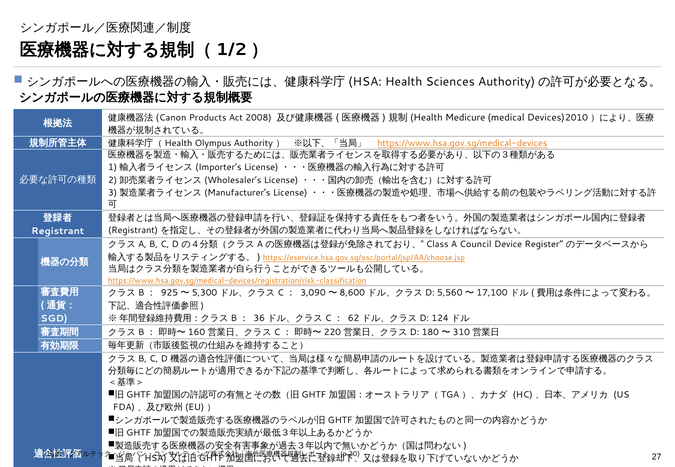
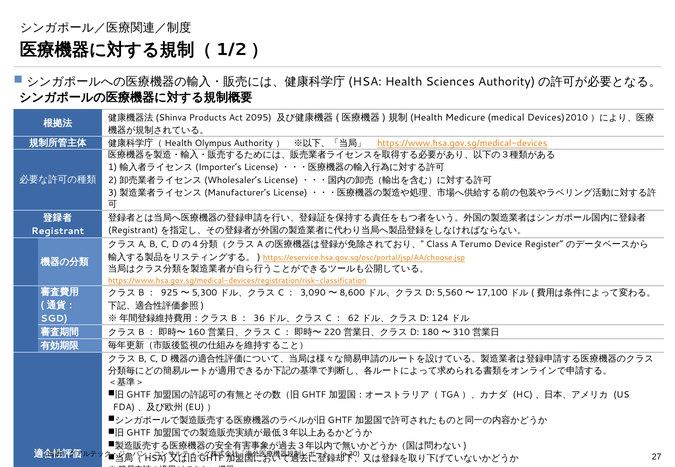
Canon: Canon -> Shinva (171, 118)
2008: 2008 -> 2095 (258, 118)
Council: Council -> Terumo (476, 245)
